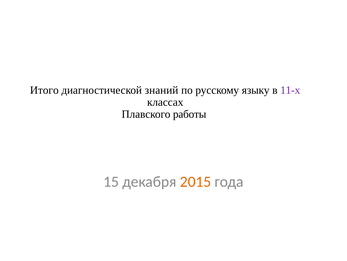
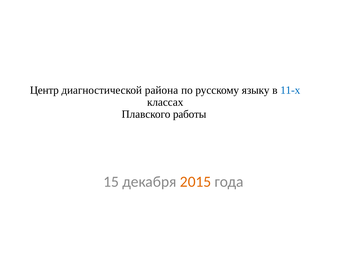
Итого: Итого -> Центр (44, 90)
знаний: знаний -> района (162, 90)
11-х colour: purple -> blue (290, 90)
